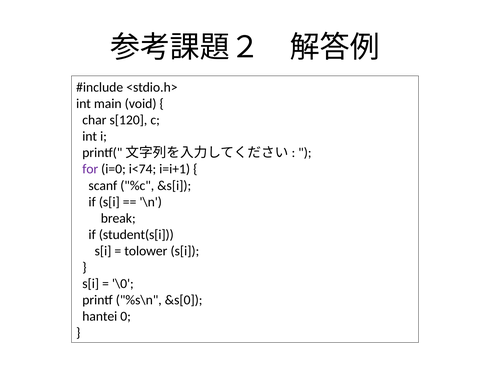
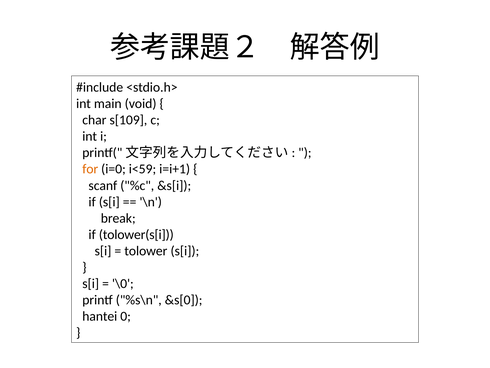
s[120: s[120 -> s[109 (128, 120)
for colour: purple -> orange (90, 169)
i<74: i<74 -> i<59 (142, 169)
student(s[i: student(s[i -> tolower(s[i (136, 234)
